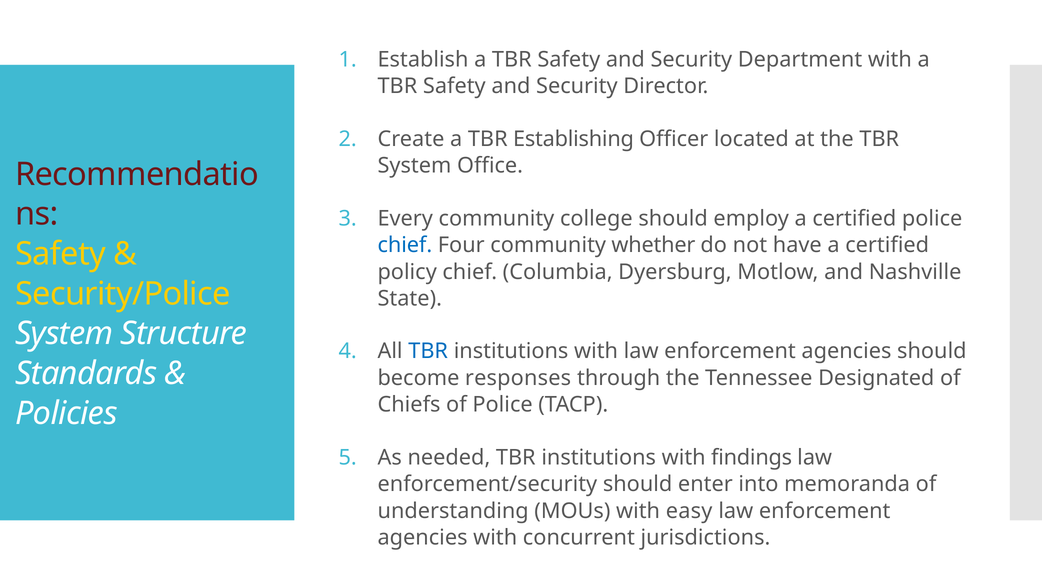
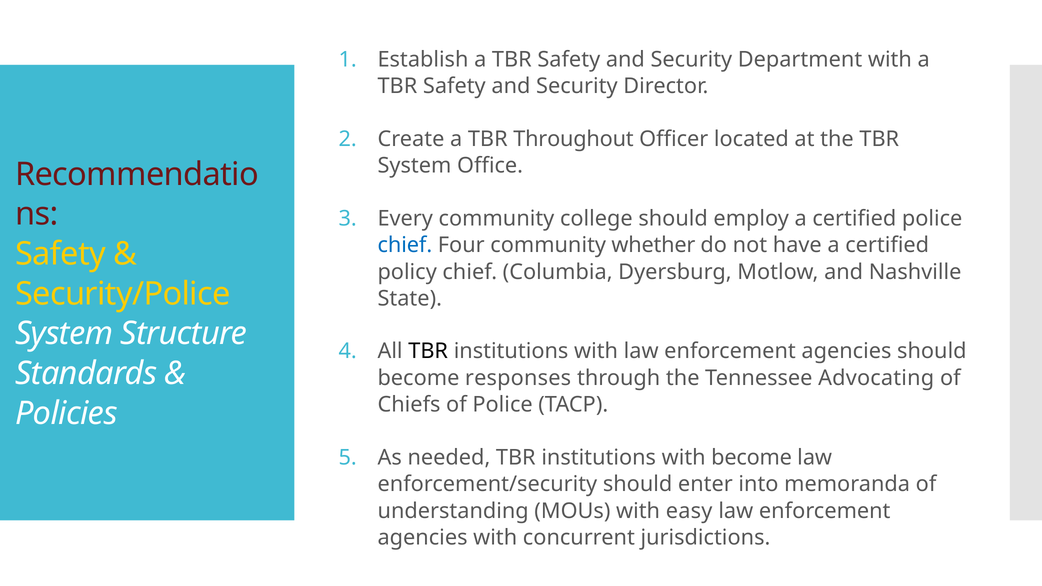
Establishing: Establishing -> Throughout (573, 139)
TBR colour: blue -> black (428, 351)
Designated: Designated -> Advocating (876, 378)
with findings: findings -> become (752, 458)
